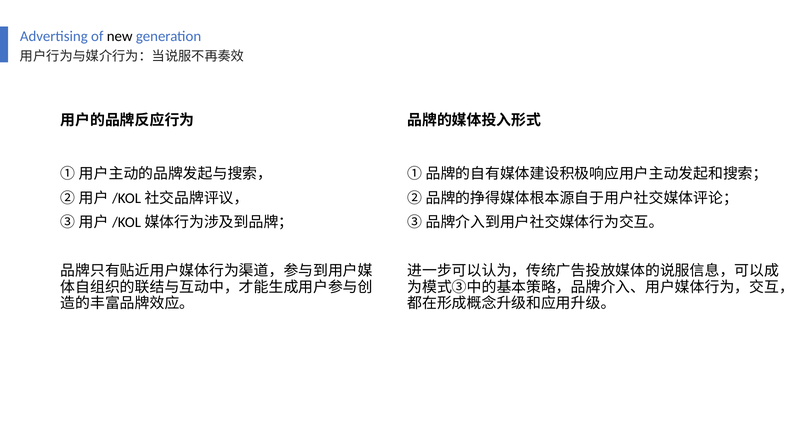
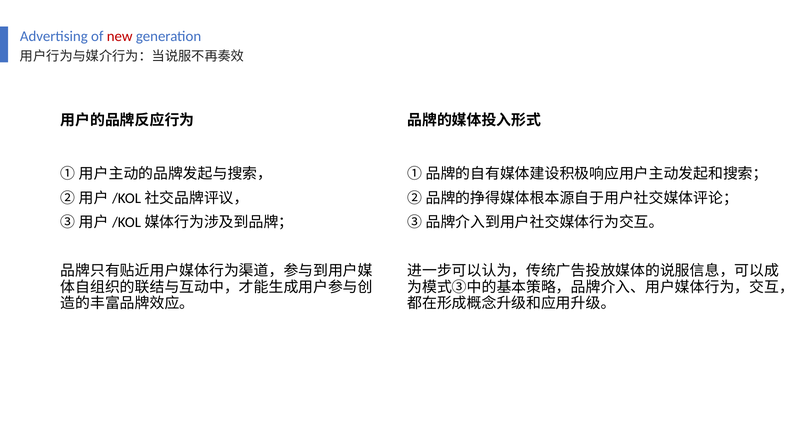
new colour: black -> red (120, 36)
